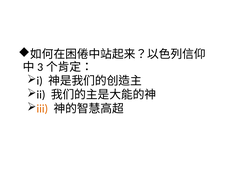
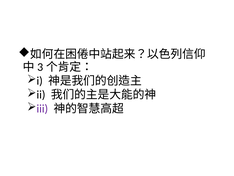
iii colour: orange -> purple (42, 108)
